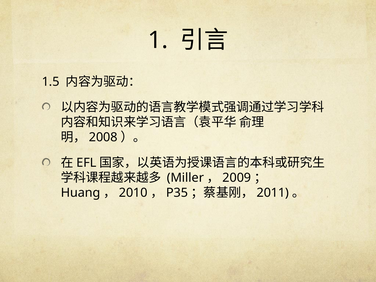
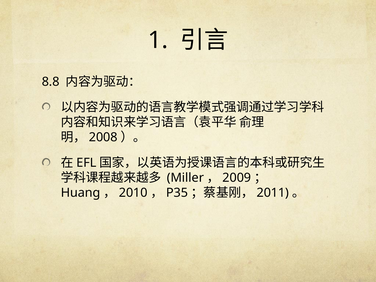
1.5: 1.5 -> 8.8 (51, 82)
